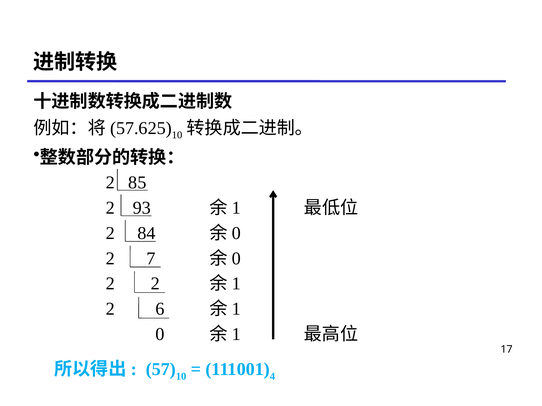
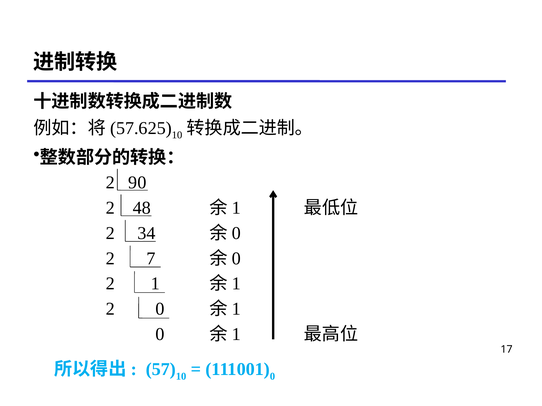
85: 85 -> 90 (137, 183)
93: 93 -> 48 (142, 208)
84: 84 -> 34 (146, 233)
2 2: 2 -> 1 (155, 284)
2 6: 6 -> 0 (160, 309)
4: 4 -> 0 (272, 377)
